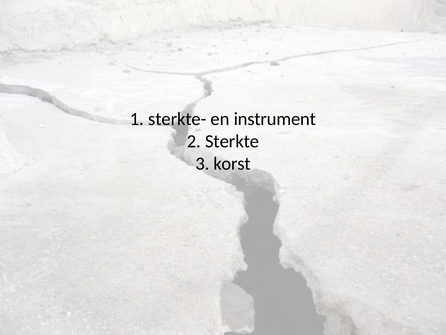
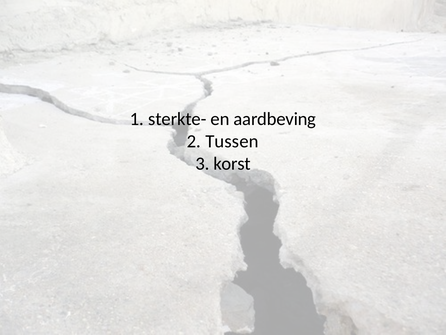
instrument: instrument -> aardbeving (275, 119)
Sterkte: Sterkte -> Tussen (232, 141)
